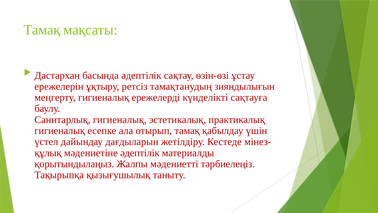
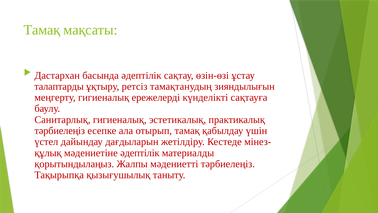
ережелерін: ережелерін -> талаптарды (59, 86)
гигиеналық: гигиеналық -> тәрбиелеңіз (60, 131)
